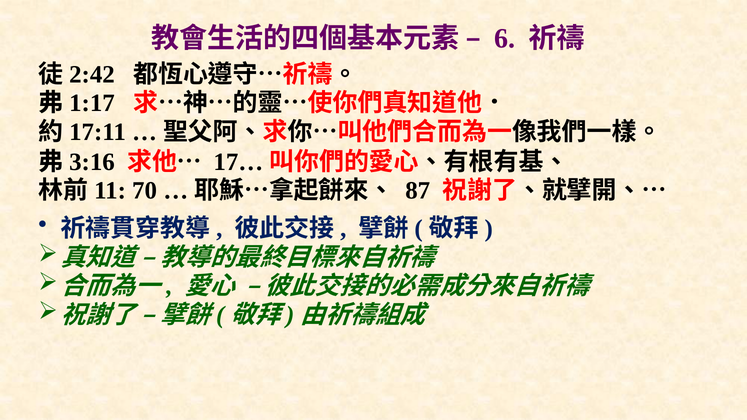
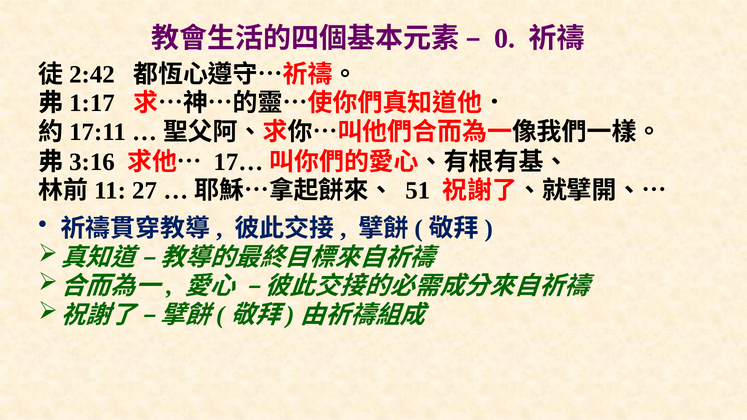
6: 6 -> 0 (505, 38)
70: 70 -> 27 (145, 191)
87: 87 -> 51 (418, 191)
